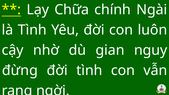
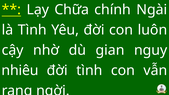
đừng: đừng -> nhiêu (20, 70)
